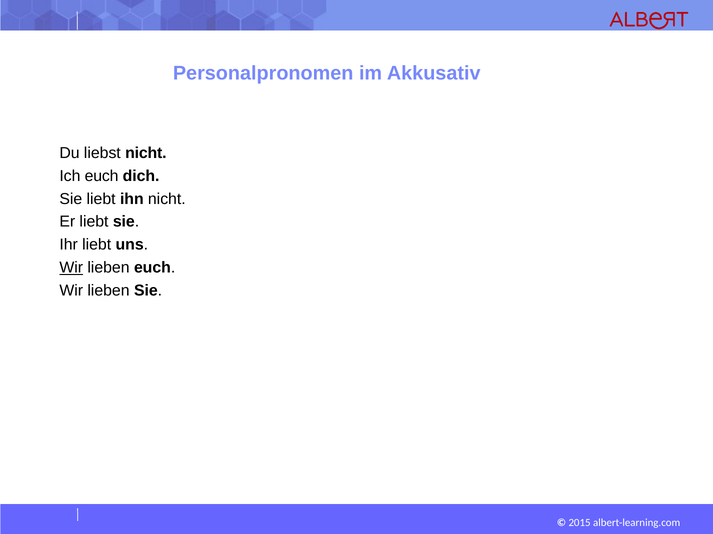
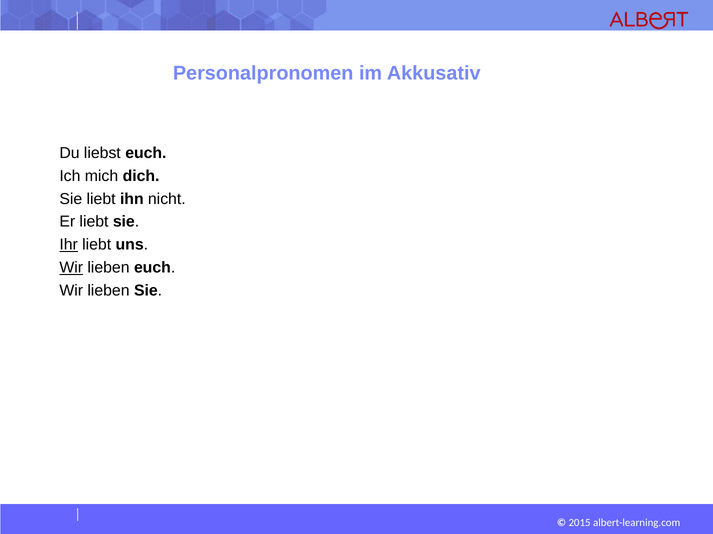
liebst nicht: nicht -> euch (146, 153)
Ich euch: euch -> mich (101, 176)
Ihr underline: none -> present (69, 245)
